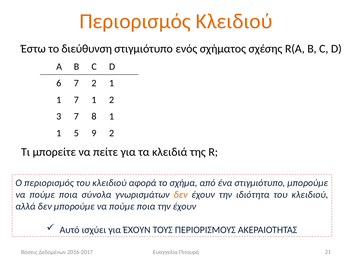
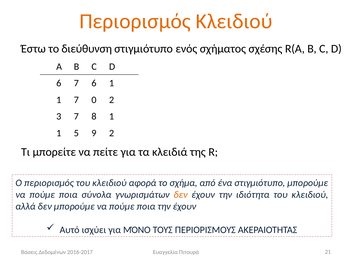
7 2: 2 -> 6 (94, 83)
7 1: 1 -> 0 (94, 100)
για ΈΧΟΥΝ: ΈΧΟΥΝ -> ΜΌΝΟ (137, 230)
